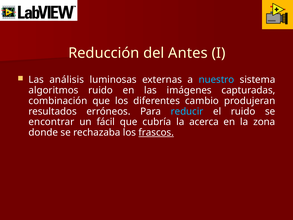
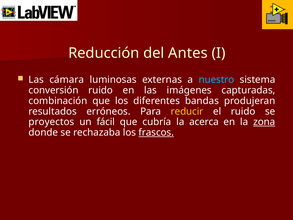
análisis: análisis -> cámara (67, 80)
algoritmos: algoritmos -> conversión (54, 90)
cambio: cambio -> bandas (202, 101)
reducir colour: light blue -> yellow (187, 111)
encontrar: encontrar -> proyectos (51, 122)
zona underline: none -> present (264, 122)
